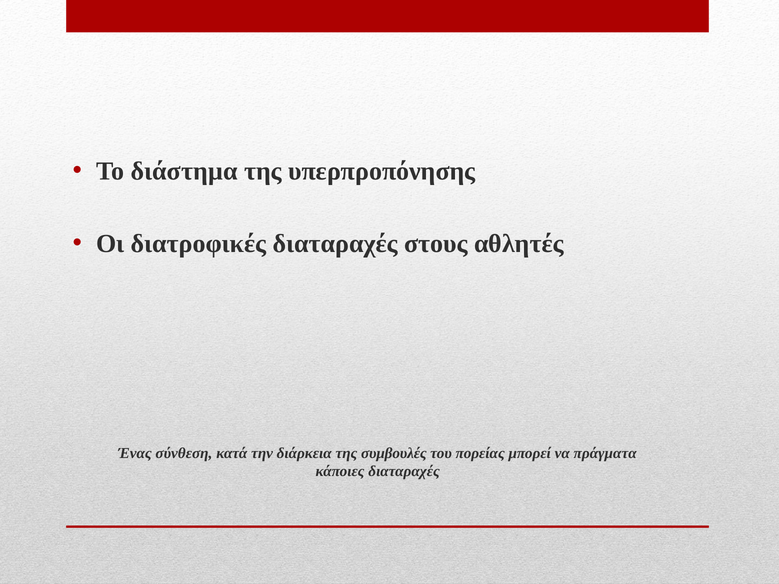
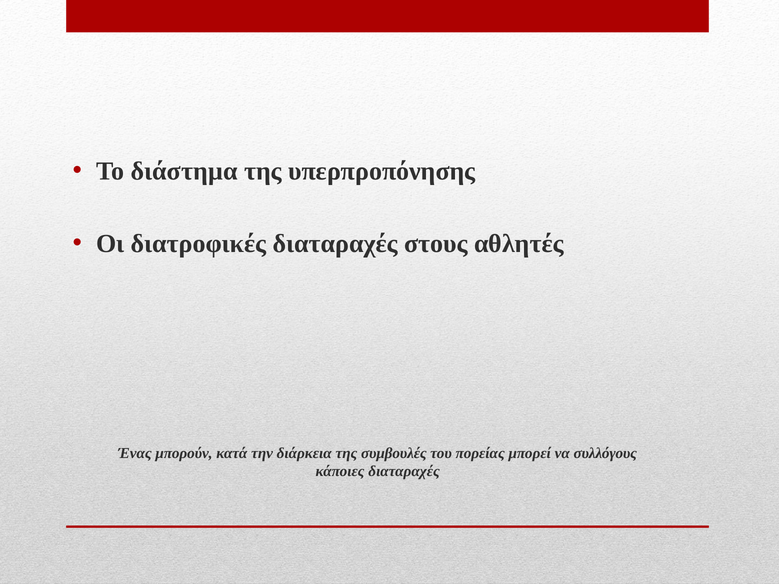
σύνθεση: σύνθεση -> μπορούν (184, 453)
πράγματα: πράγματα -> συλλόγους (605, 453)
